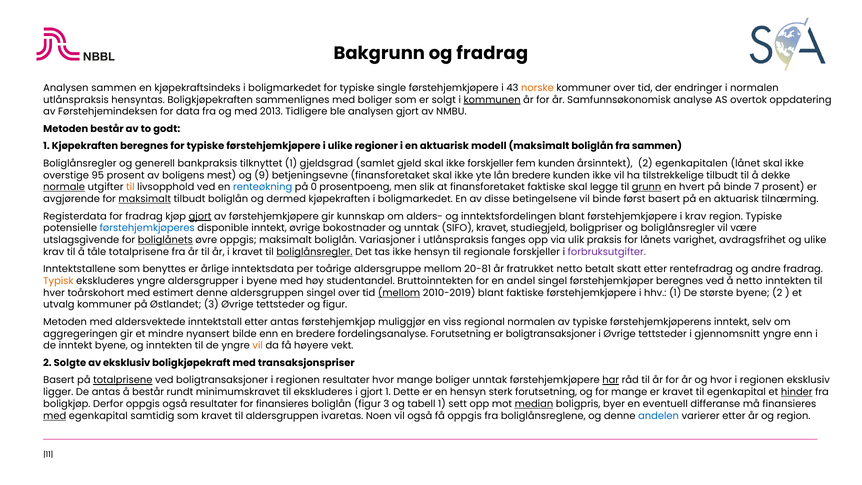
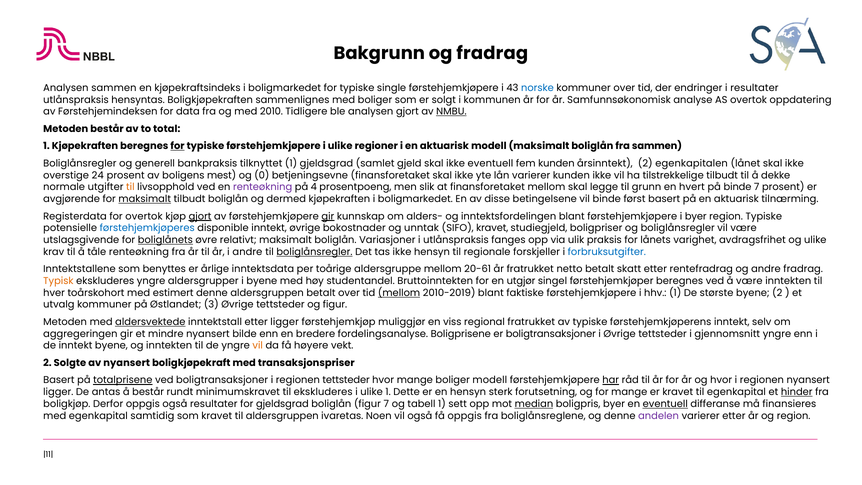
norske colour: orange -> blue (537, 88)
i normalen: normalen -> resultater (754, 88)
kommunen underline: present -> none (492, 100)
2013: 2013 -> 2010 (271, 112)
NMBU underline: none -> present (451, 112)
godt: godt -> total (167, 129)
for underline: none -> present (178, 146)
ikke forskjeller: forskjeller -> eventuell (490, 163)
95: 95 -> 24 (98, 175)
9: 9 -> 0 (262, 175)
lån bredere: bredere -> varierer (531, 175)
normale underline: present -> none (64, 187)
renteøkning colour: blue -> purple (263, 187)
0: 0 -> 4 (314, 187)
finansforetaket faktiske: faktiske -> mellom (546, 187)
grunn underline: present -> none (647, 187)
for fradrag: fradrag -> overtok (144, 216)
gir underline: none -> present (328, 216)
i krav: krav -> byer (696, 216)
øvre oppgis: oppgis -> relativt (238, 240)
tåle totalprisene: totalprisene -> renteøkning (139, 252)
i kravet: kravet -> andre (247, 252)
forbruksutgifter colour: purple -> blue (607, 252)
20-81: 20-81 -> 20-61 (478, 269)
andel: andel -> utgjør (521, 281)
å netto: netto -> være (749, 281)
aldersgruppen singel: singel -> betalt (321, 293)
aldersvektede underline: none -> present (150, 322)
etter antas: antas -> ligger (285, 322)
regional normalen: normalen -> fratrukket (531, 322)
fordelingsanalyse Forutsetning: Forutsetning -> Boligprisene (461, 334)
av eksklusiv: eksklusiv -> nyansert (127, 363)
regionen resultater: resultater -> tettsteder (346, 380)
boliger unntak: unntak -> modell (490, 380)
regionen eksklusiv: eksklusiv -> nyansert (808, 380)
gjort: gjort -> ulike (372, 392)
for finansieres: finansieres -> gjeldsgrad (282, 404)
figur 3: 3 -> 7 (386, 404)
eventuell underline: none -> present (665, 404)
med underline: present -> none (55, 416)
andelen colour: blue -> purple (659, 416)
